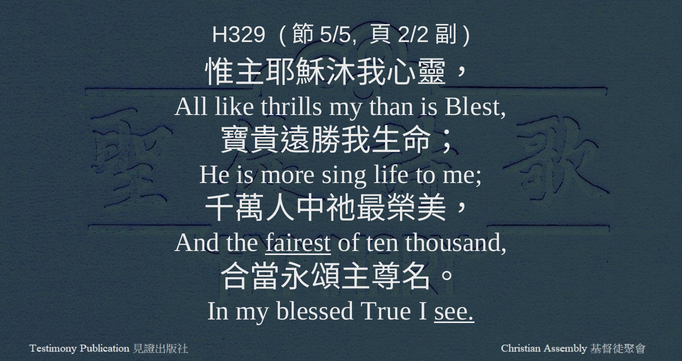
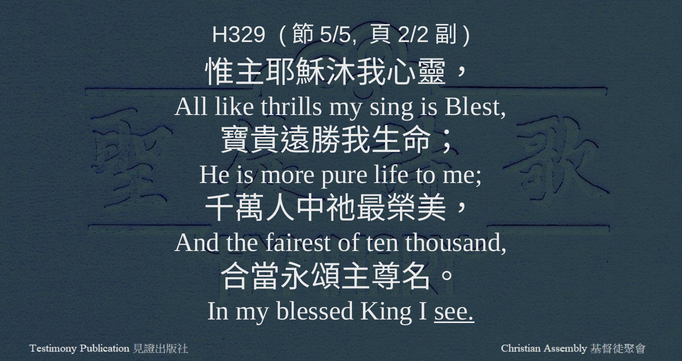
than: than -> sing (392, 107)
sing: sing -> pure (345, 175)
fairest underline: present -> none (298, 243)
True: True -> King (386, 311)
